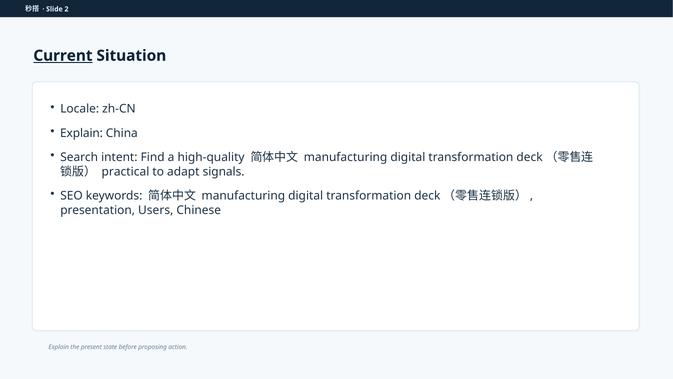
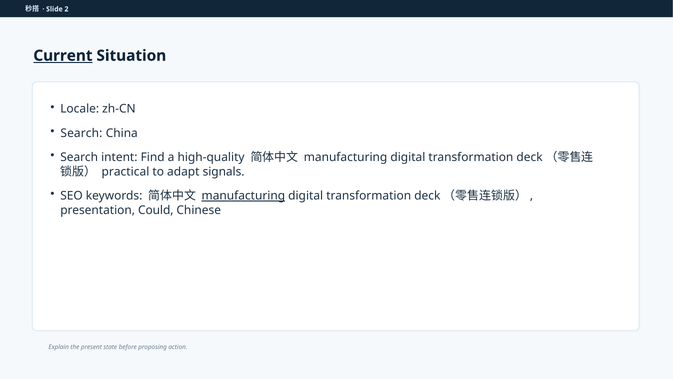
Explain: Explain -> Search (81, 133)
manufacturing underline: none -> present (243, 196)
Users: Users -> Could (156, 210)
